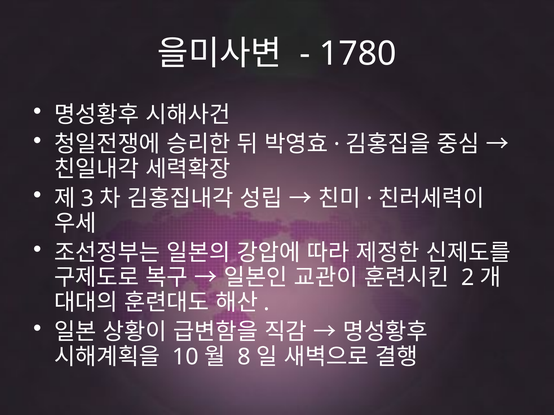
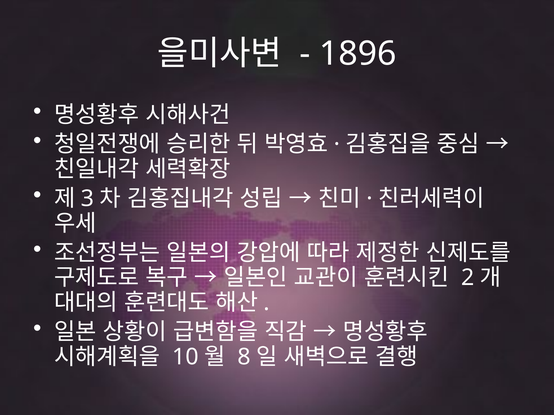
1780: 1780 -> 1896 (358, 54)
